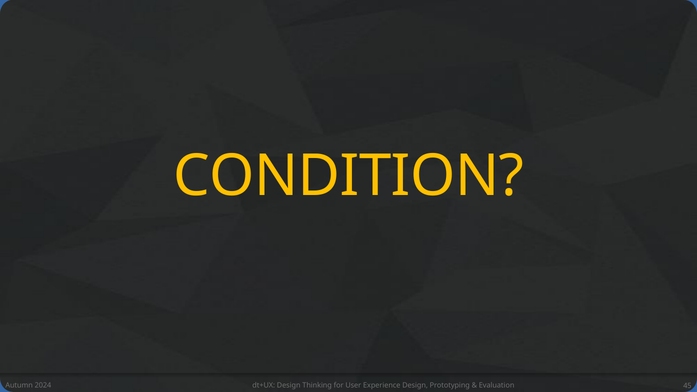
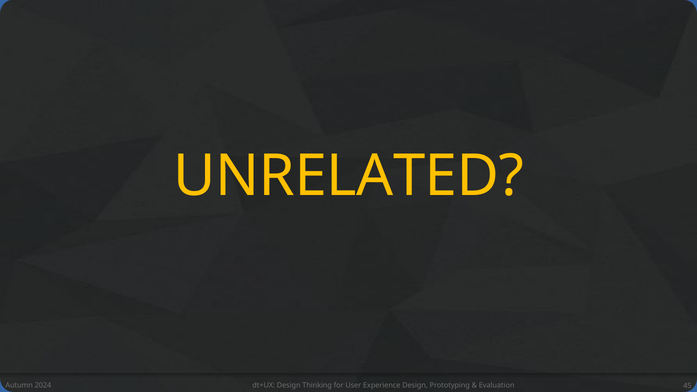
CONDITION: CONDITION -> UNRELATED (349, 176)
